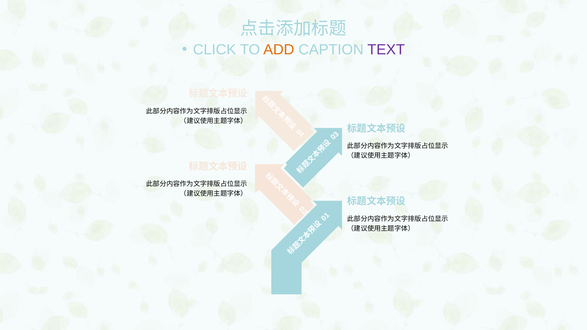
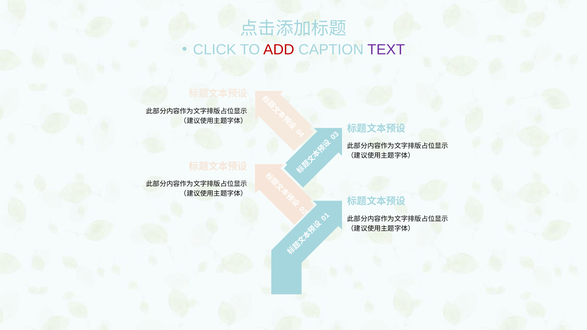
ADD colour: orange -> red (279, 50)
